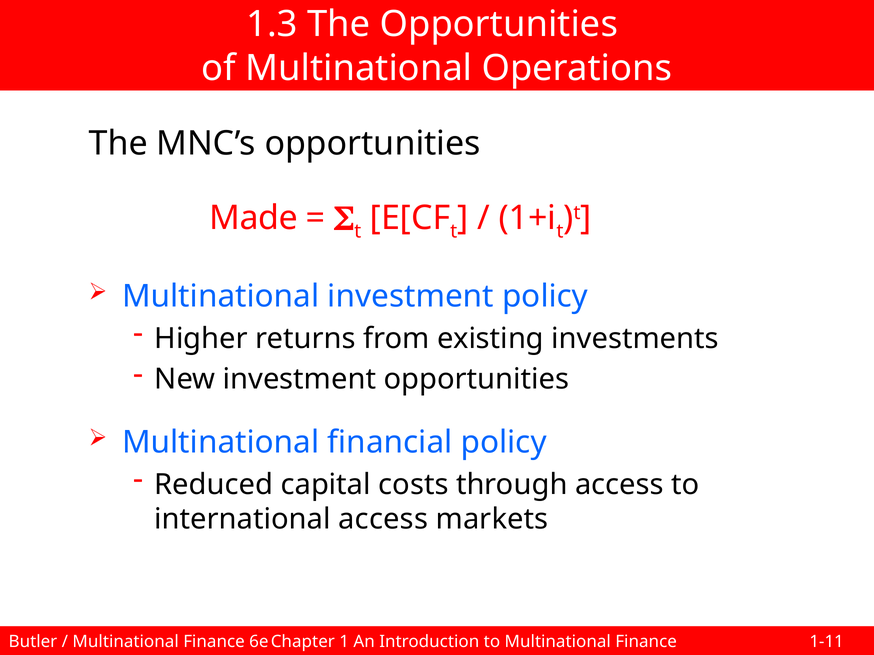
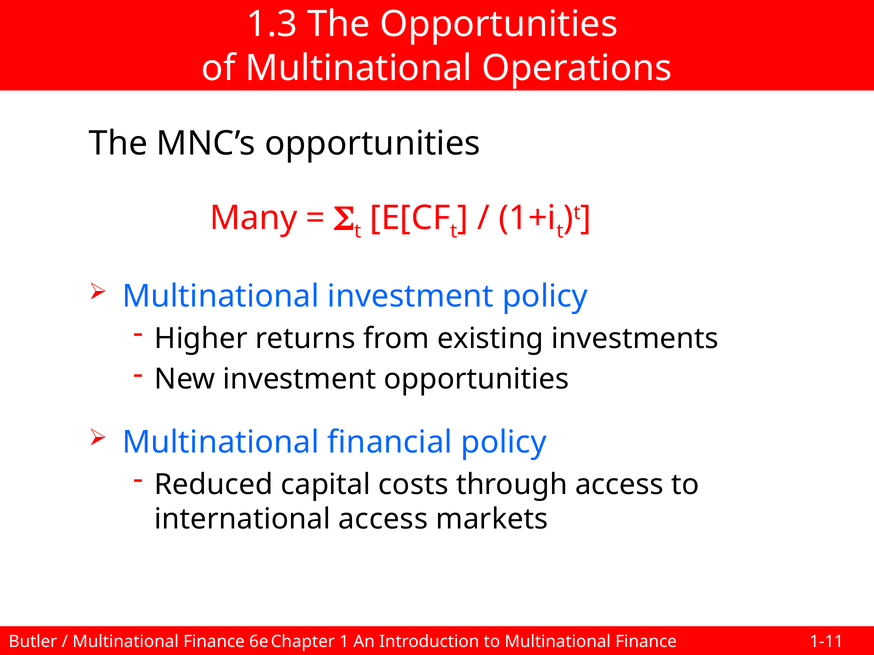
Made: Made -> Many (254, 218)
